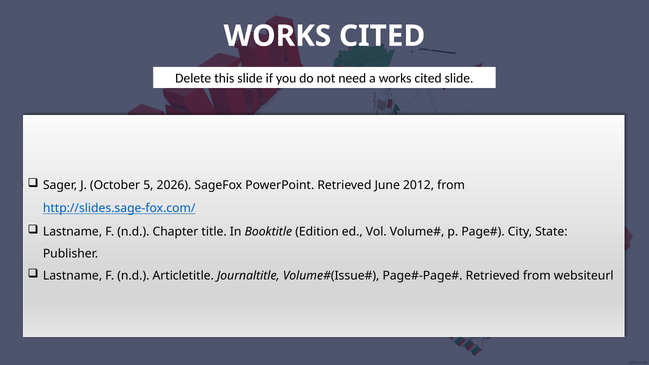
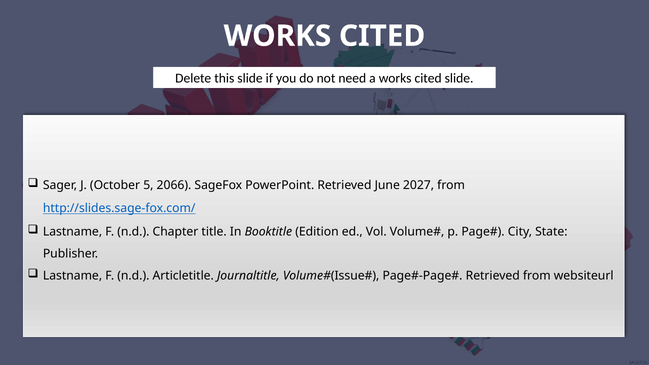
2026: 2026 -> 2066 (174, 185)
2012: 2012 -> 2027 (419, 185)
